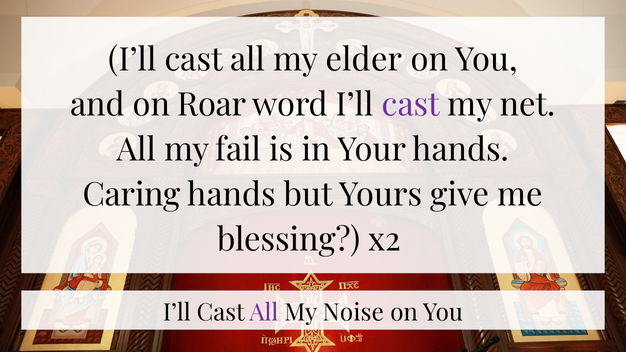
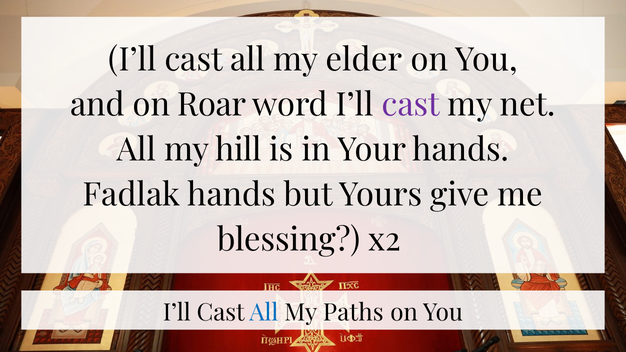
fail: fail -> hill (239, 150)
Caring: Caring -> Fadlak (132, 195)
All colour: purple -> blue (264, 313)
Noise: Noise -> Paths (353, 313)
